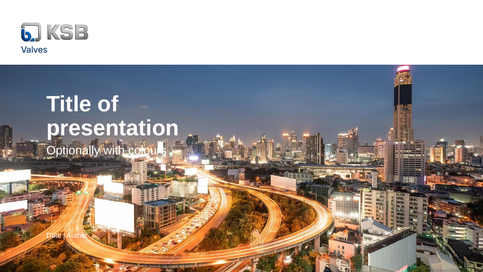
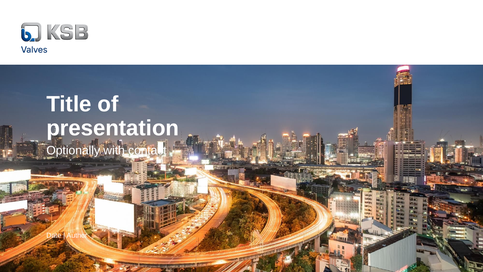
colours: colours -> contact (147, 150)
